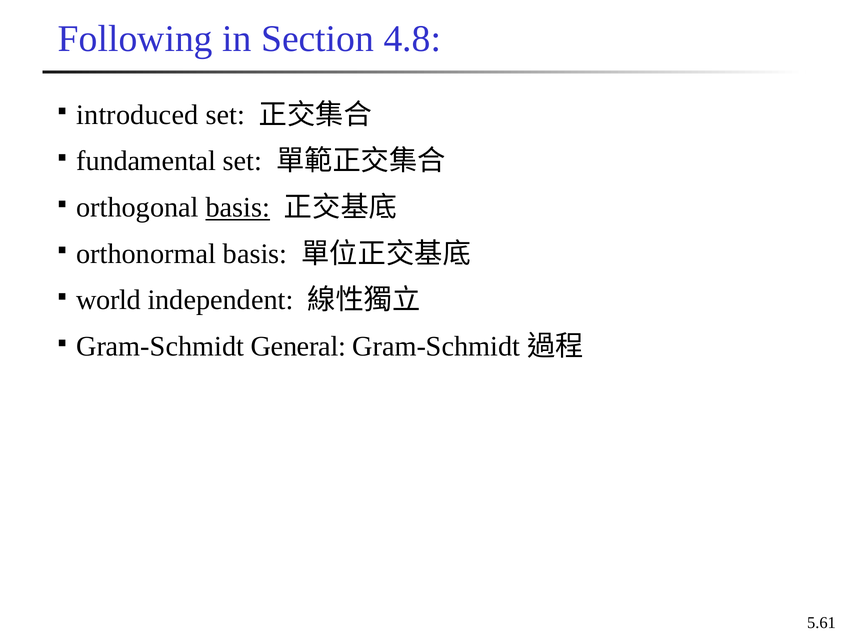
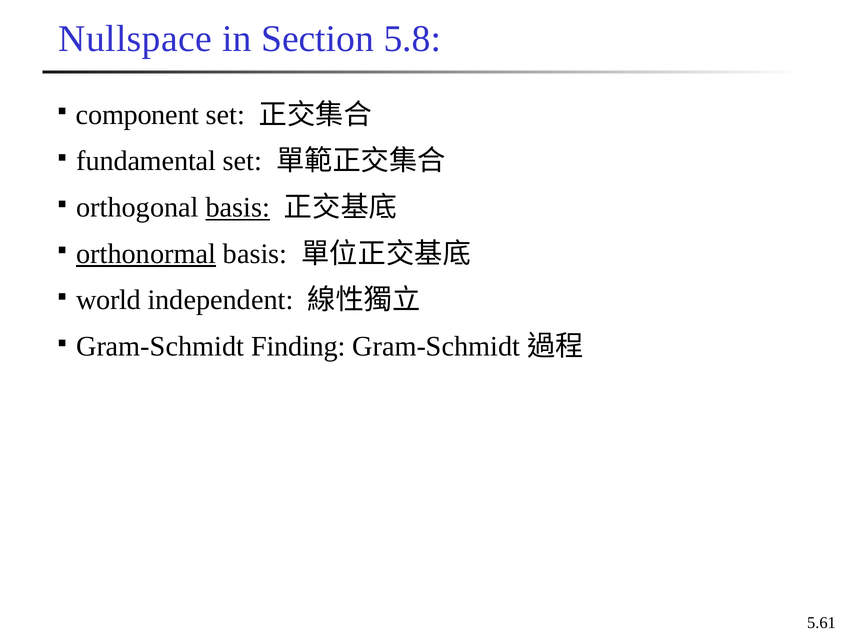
Following: Following -> Nullspace (135, 39)
4.8: 4.8 -> 5.8 (412, 39)
introduced: introduced -> component (138, 115)
orthonormal underline: none -> present (146, 254)
General: General -> Finding (298, 346)
